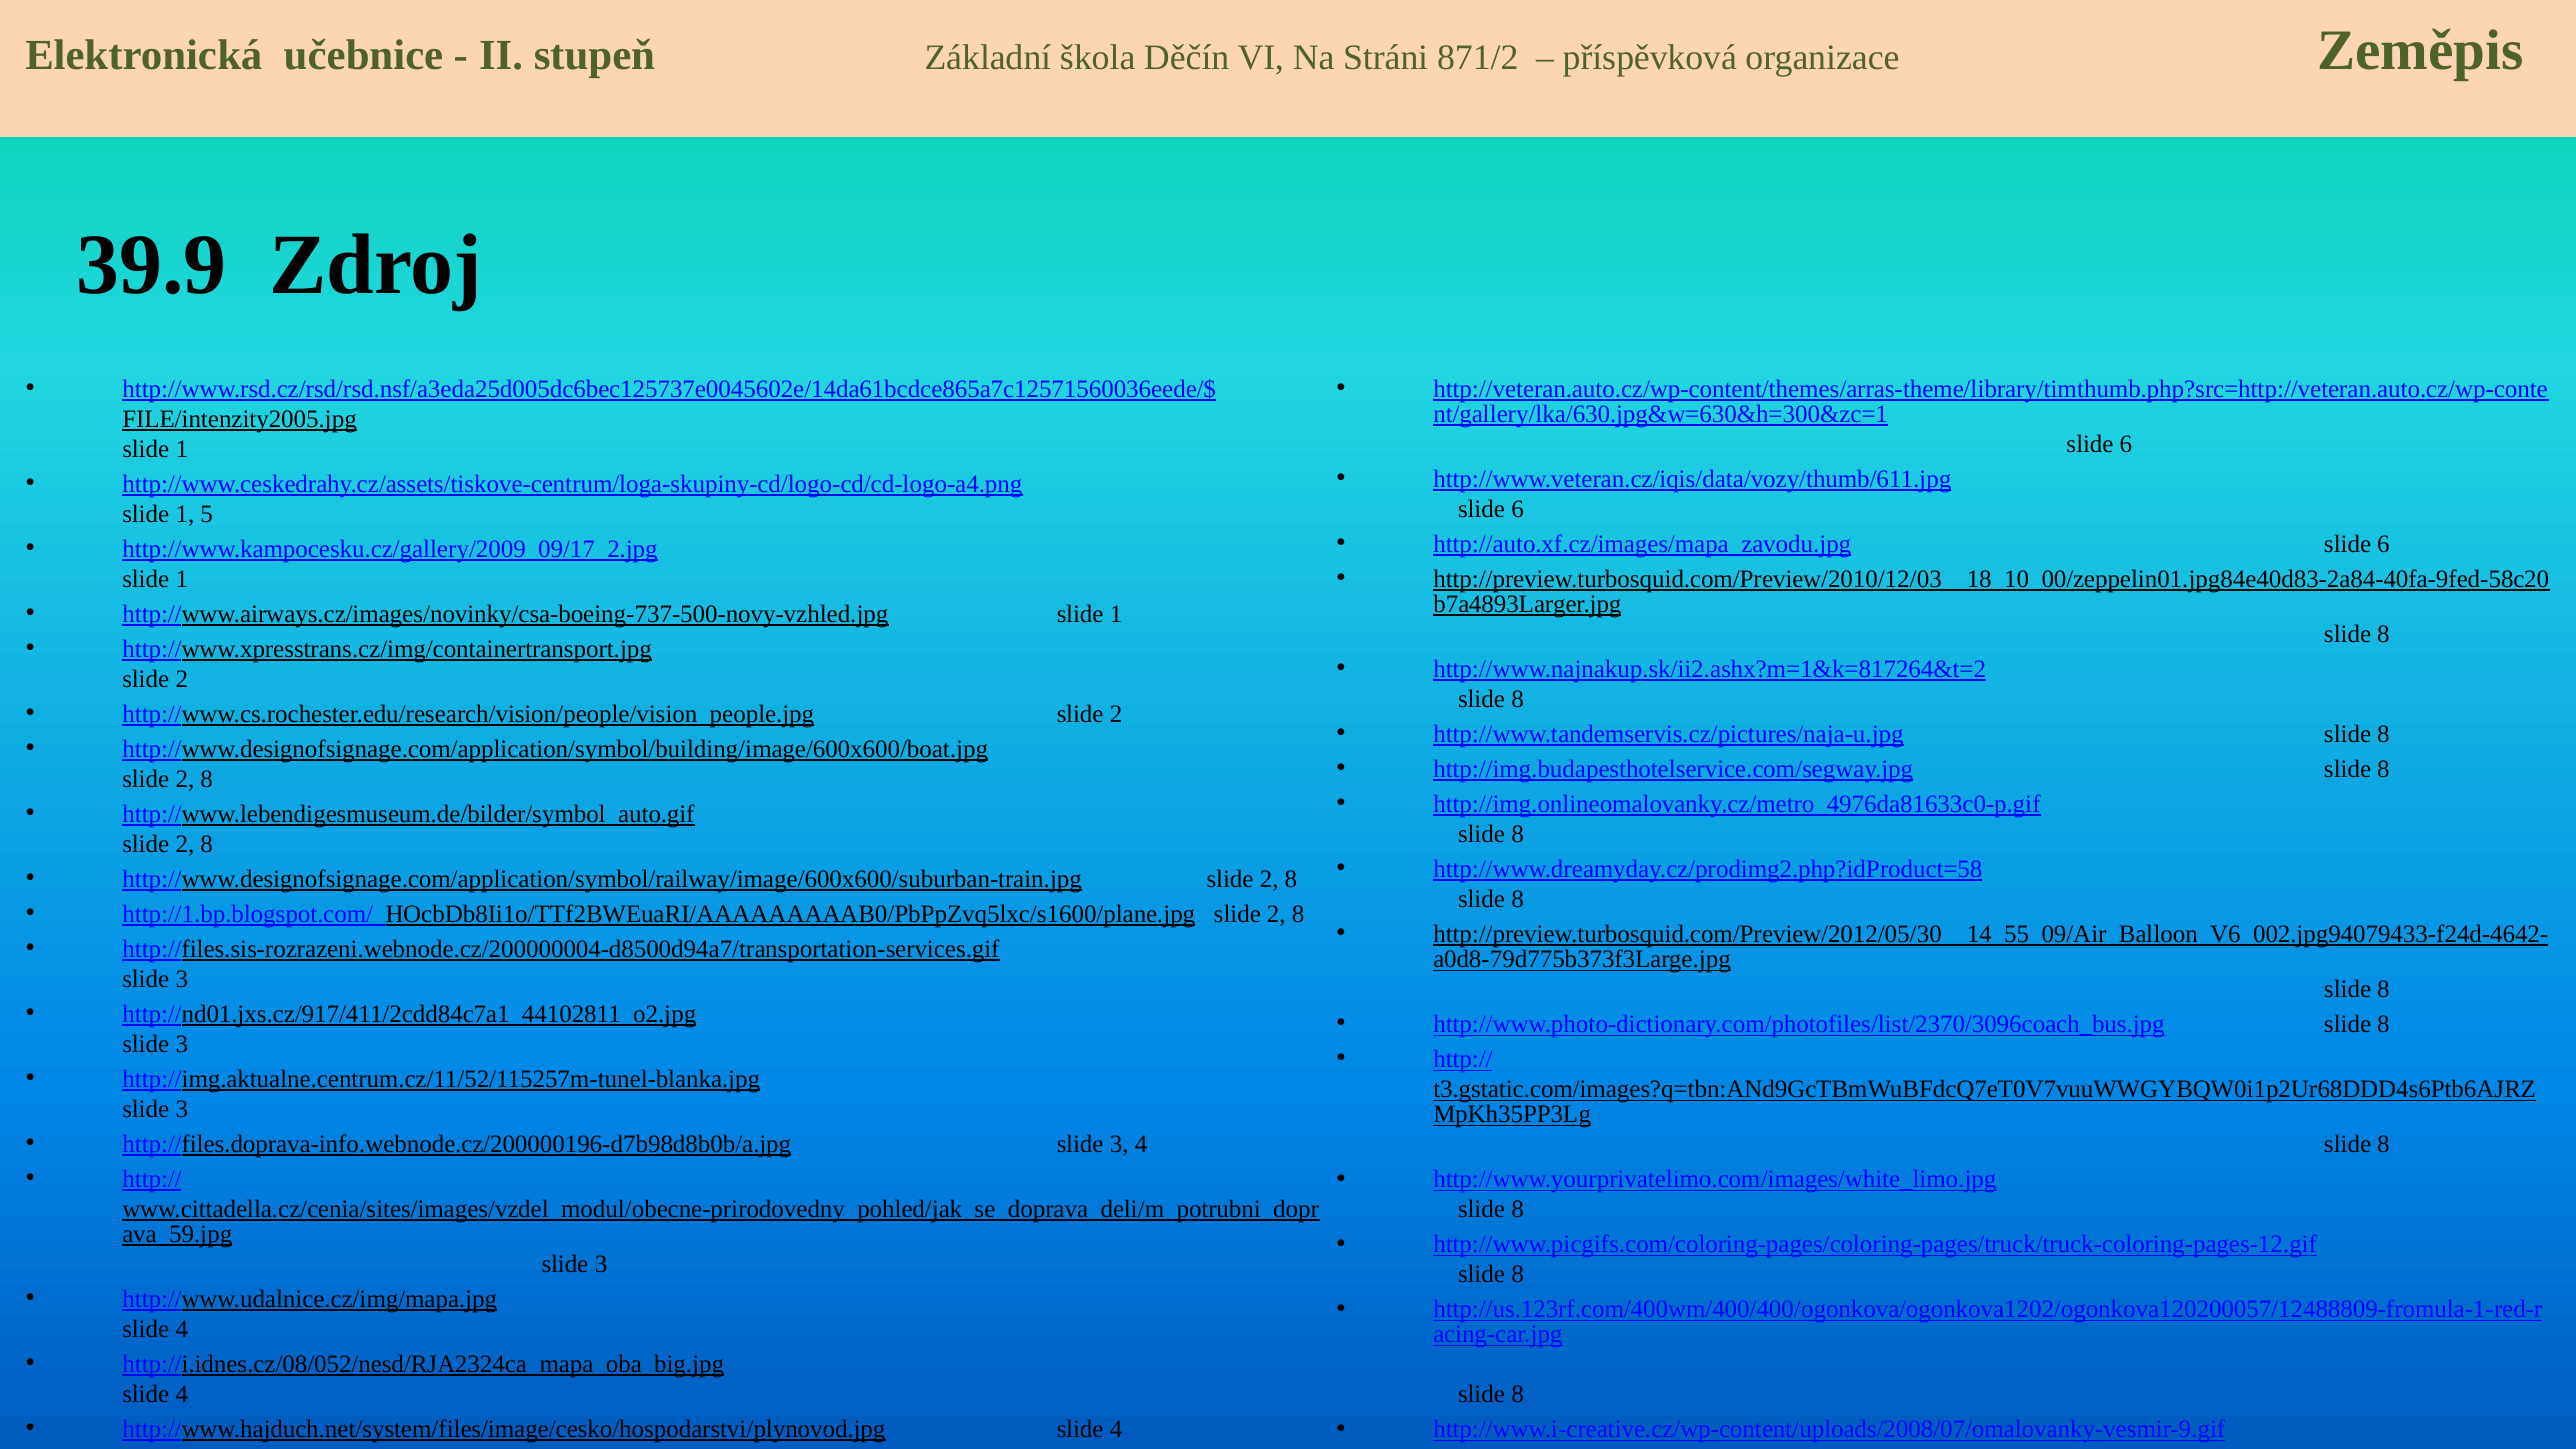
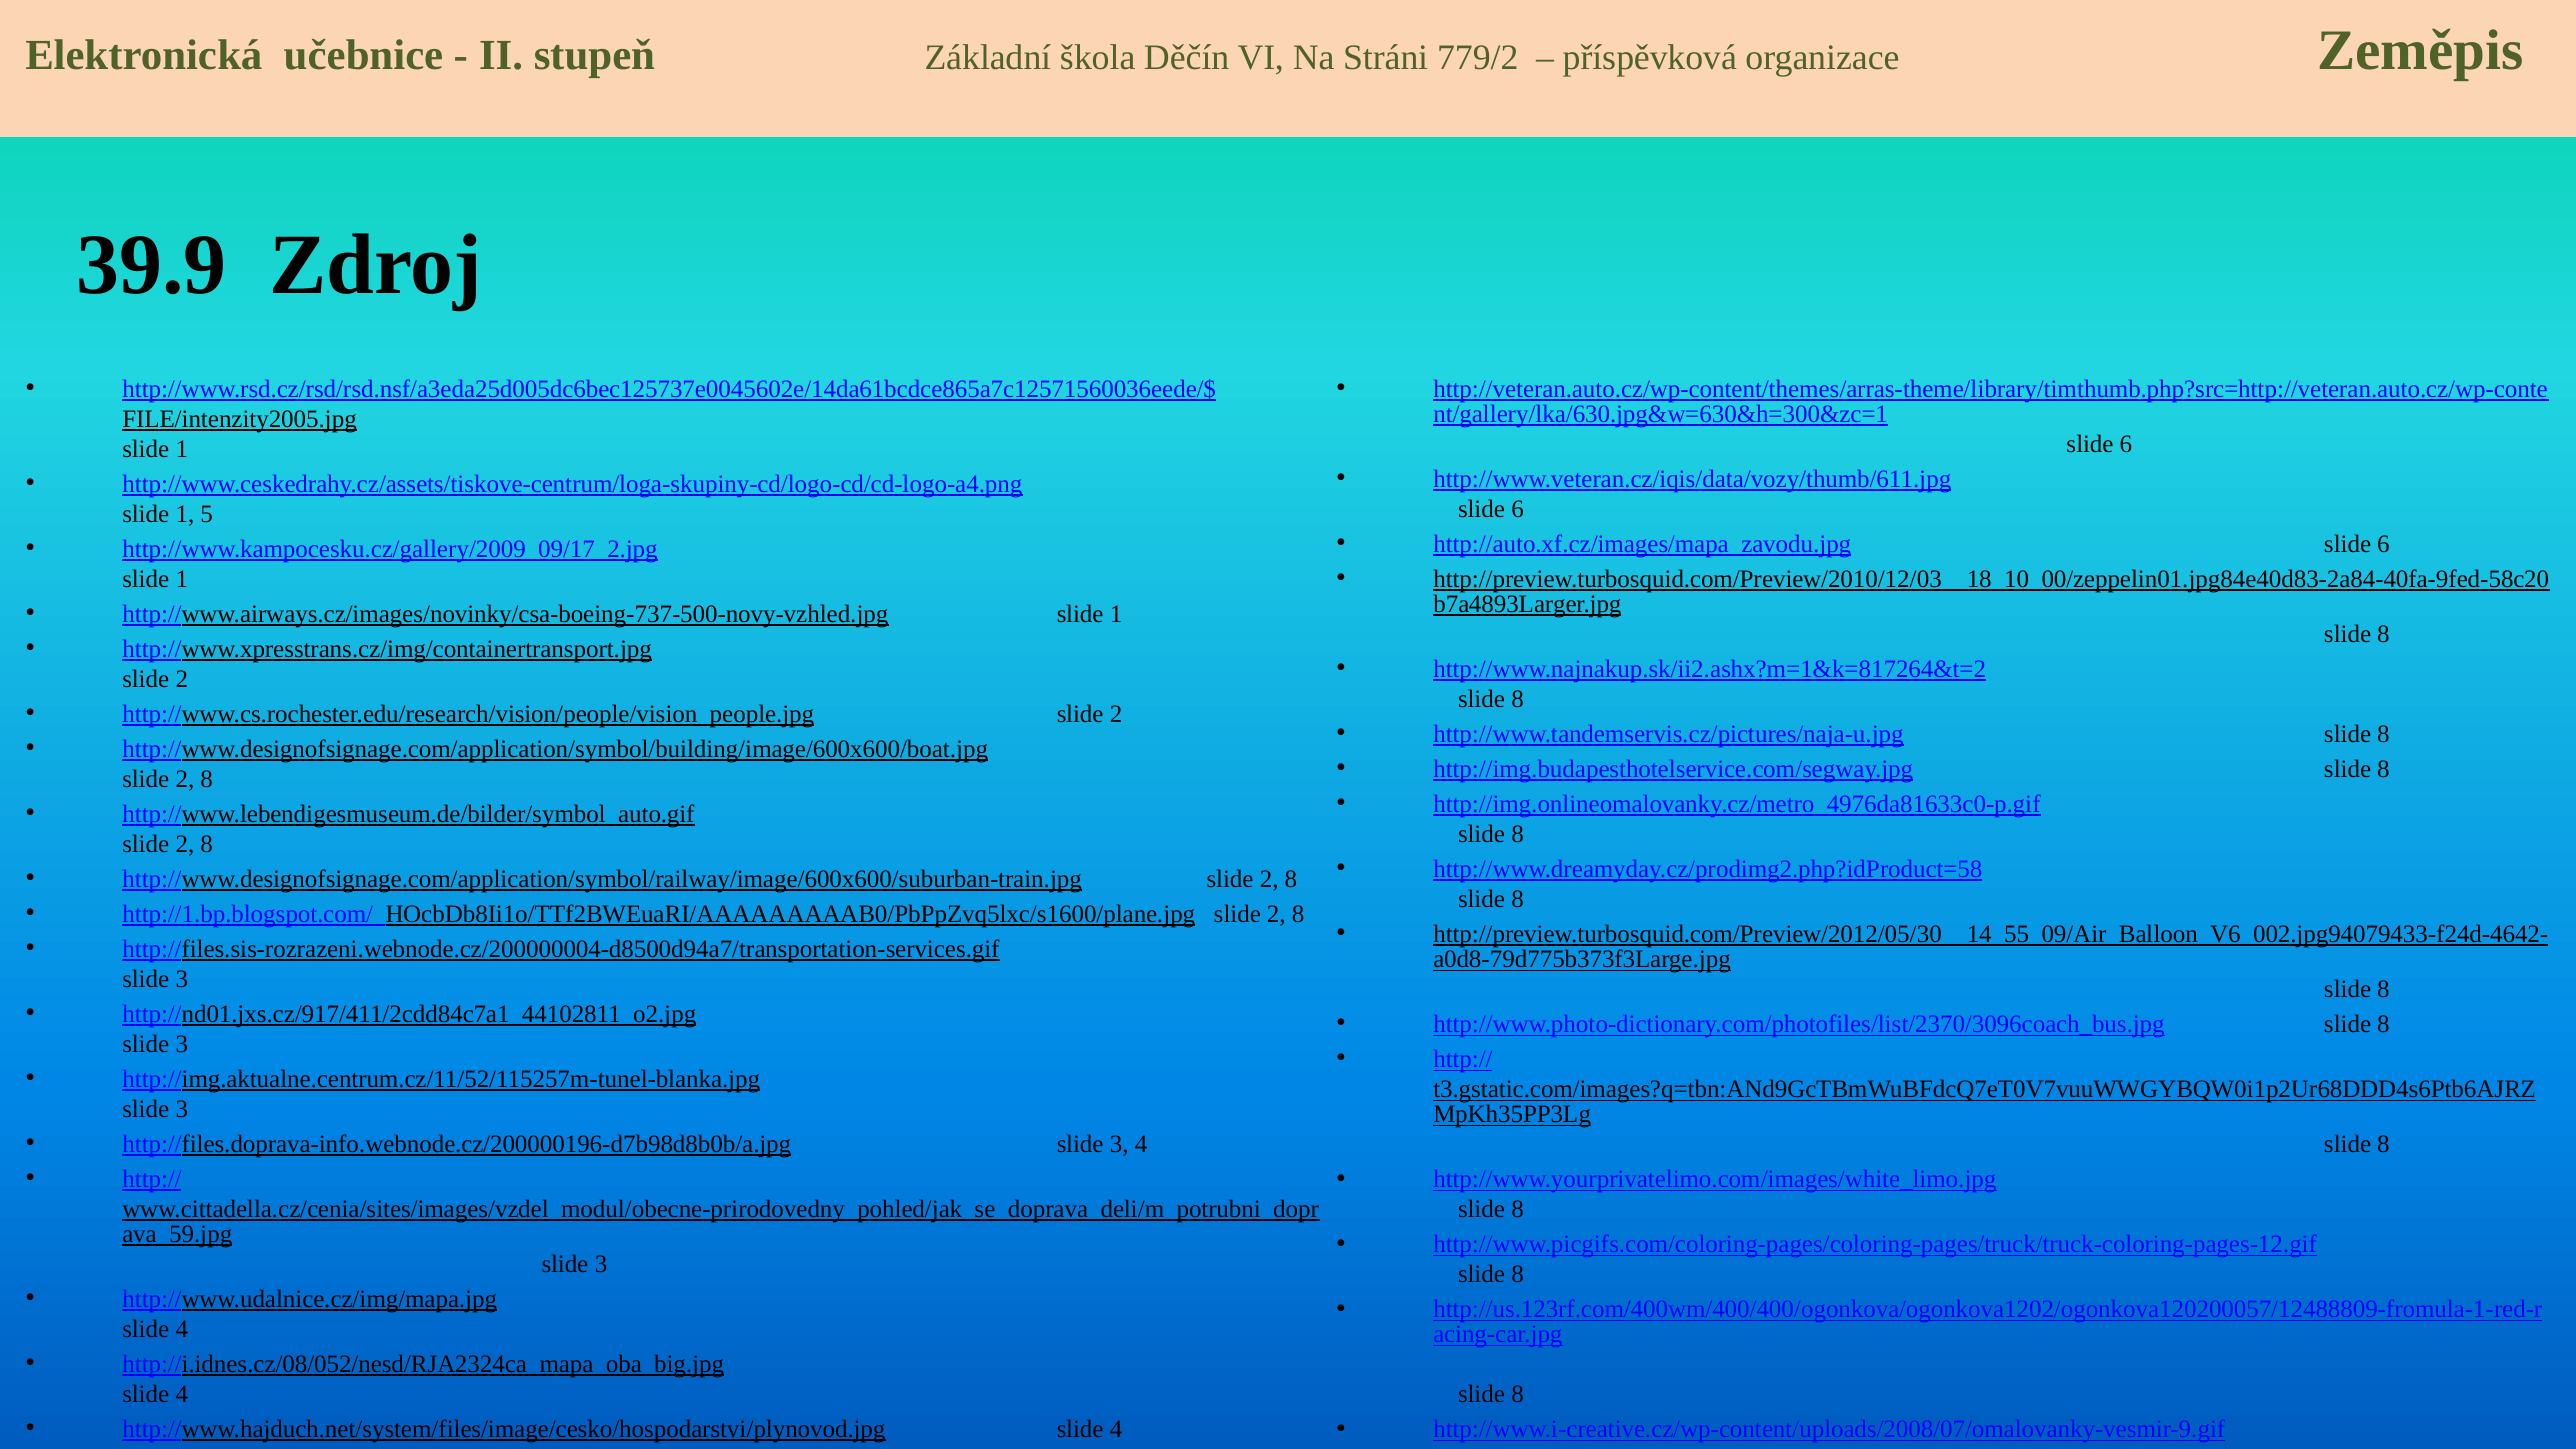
871/2: 871/2 -> 779/2 (1478, 58)
